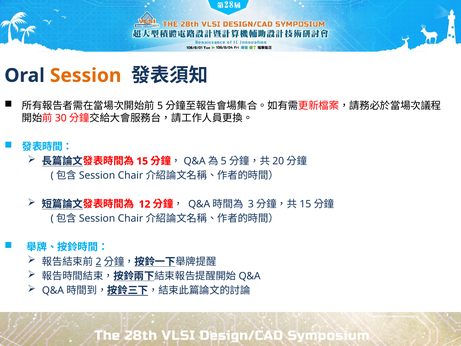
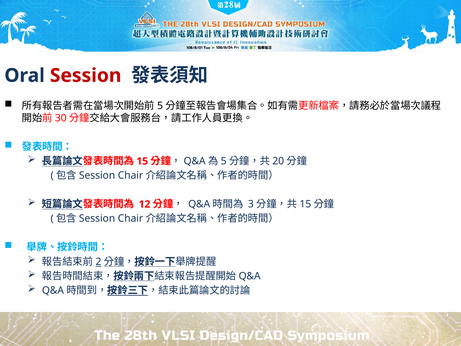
Session colour: orange -> red (86, 75)
